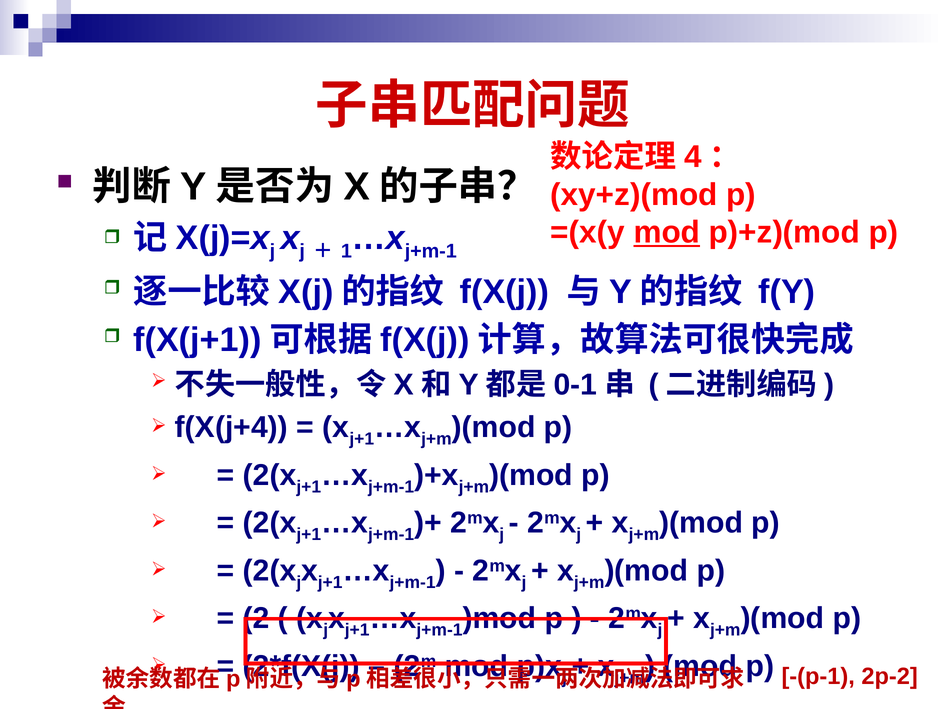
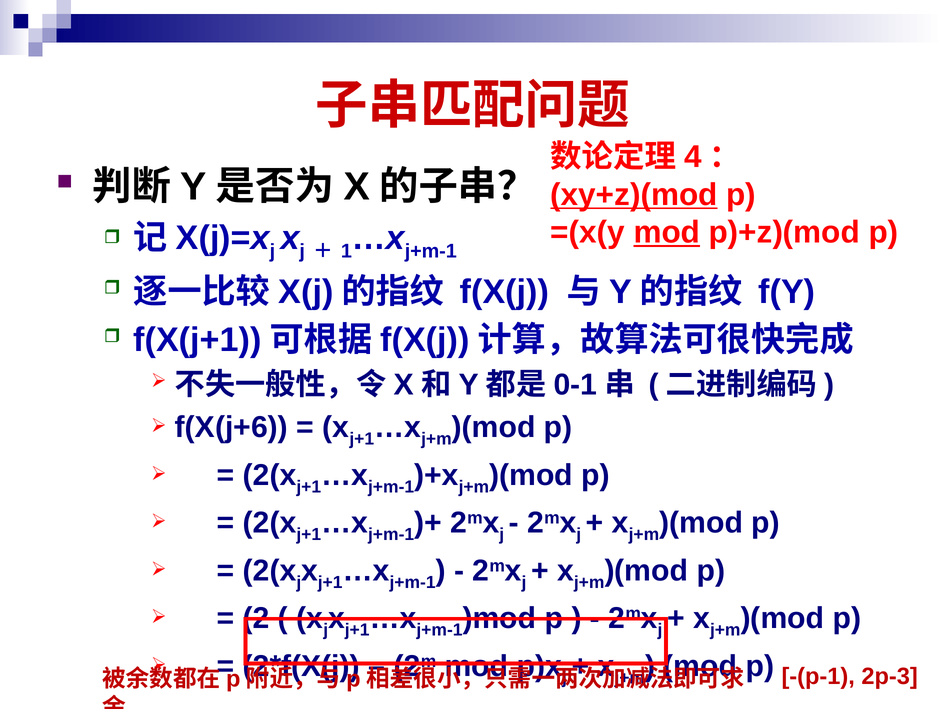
xy+z)(mod underline: none -> present (634, 195)
f(X(j+4: f(X(j+4 -> f(X(j+6 (231, 427)
2p-2: 2p-2 -> 2p-3 (890, 676)
